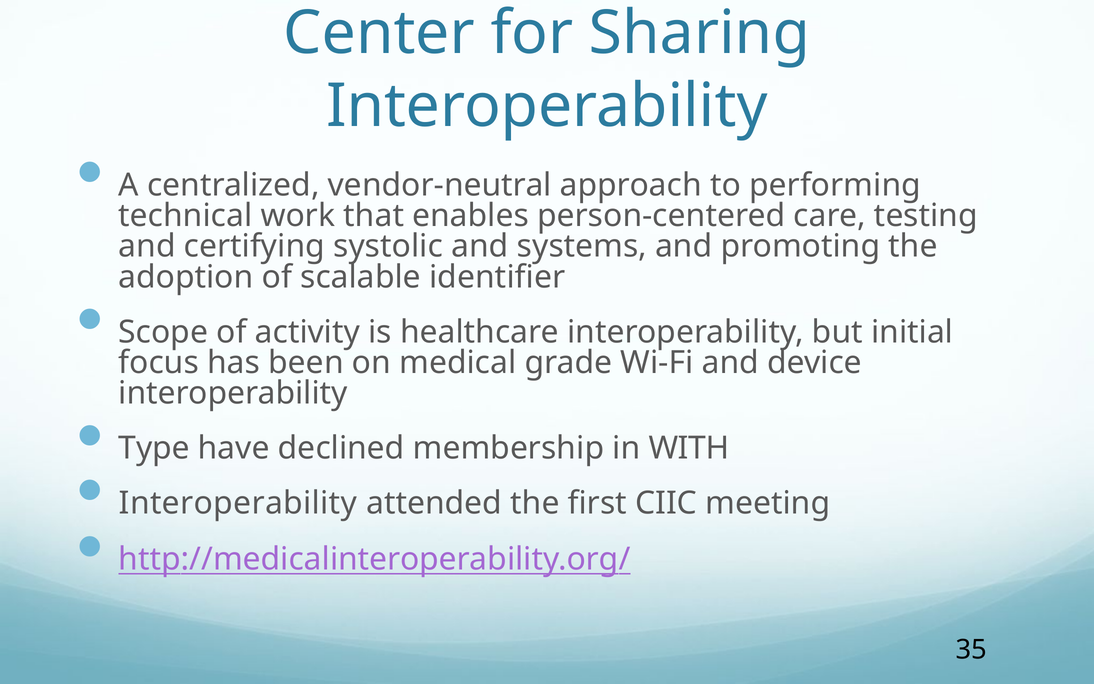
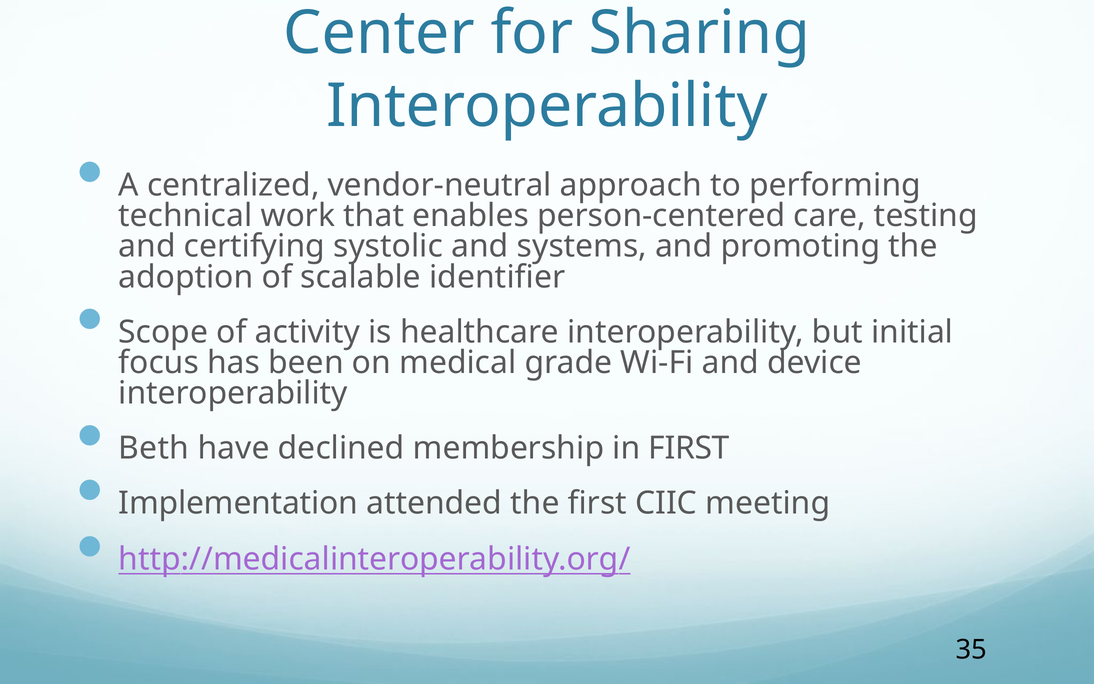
Type: Type -> Beth (154, 448)
in WITH: WITH -> FIRST (689, 448)
Interoperability: Interoperability -> Implementation (238, 503)
